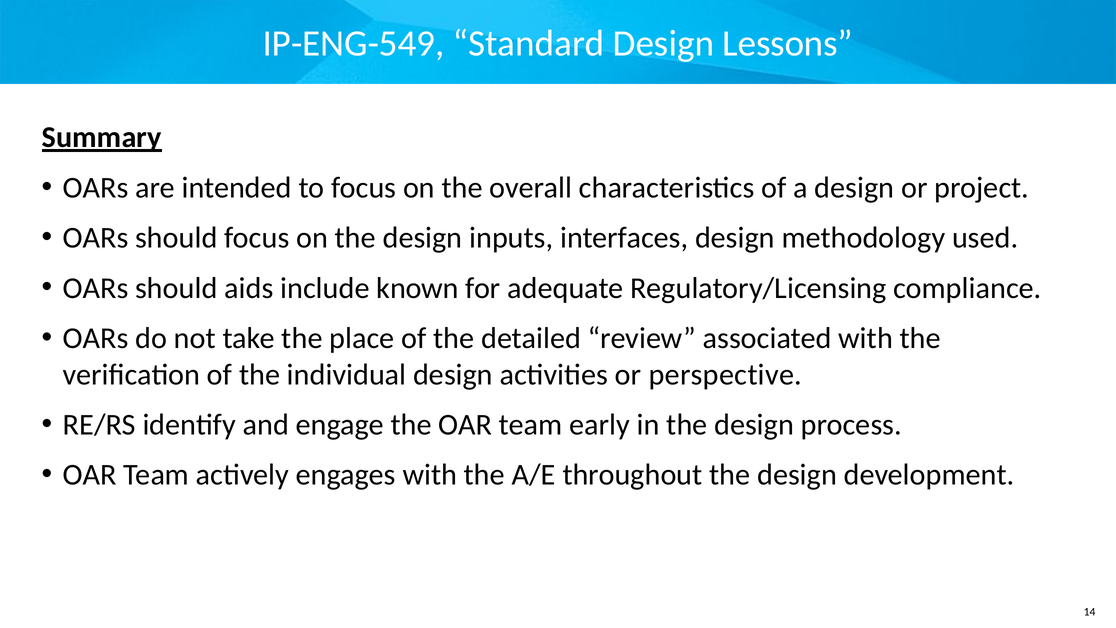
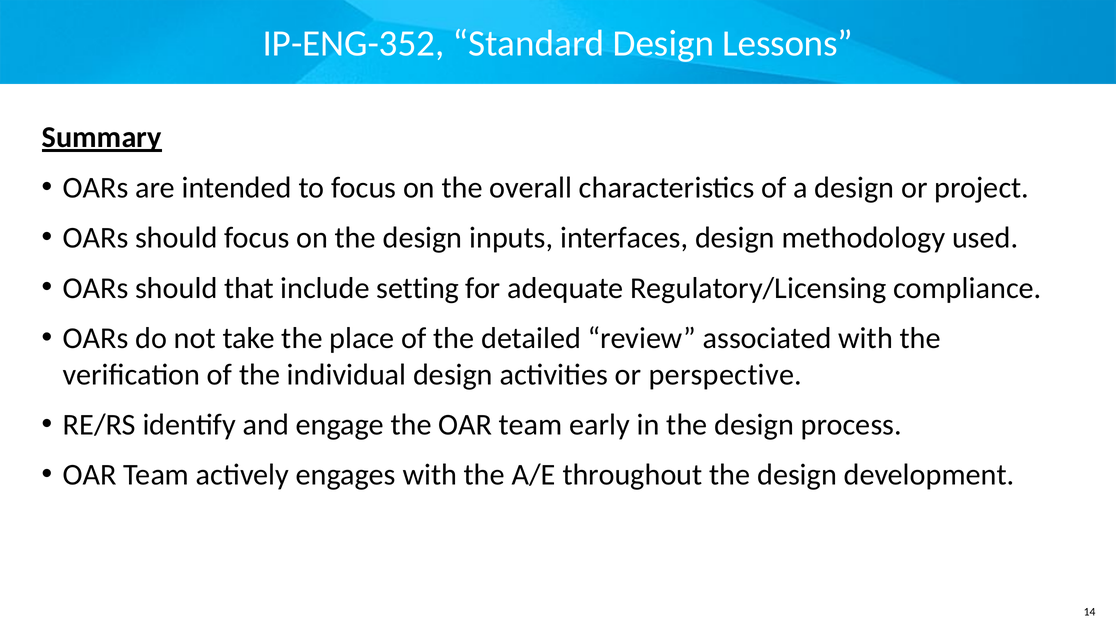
IP-ENG-549: IP-ENG-549 -> IP-ENG-352 (354, 44)
aids: aids -> that (249, 288)
known: known -> setting (418, 288)
